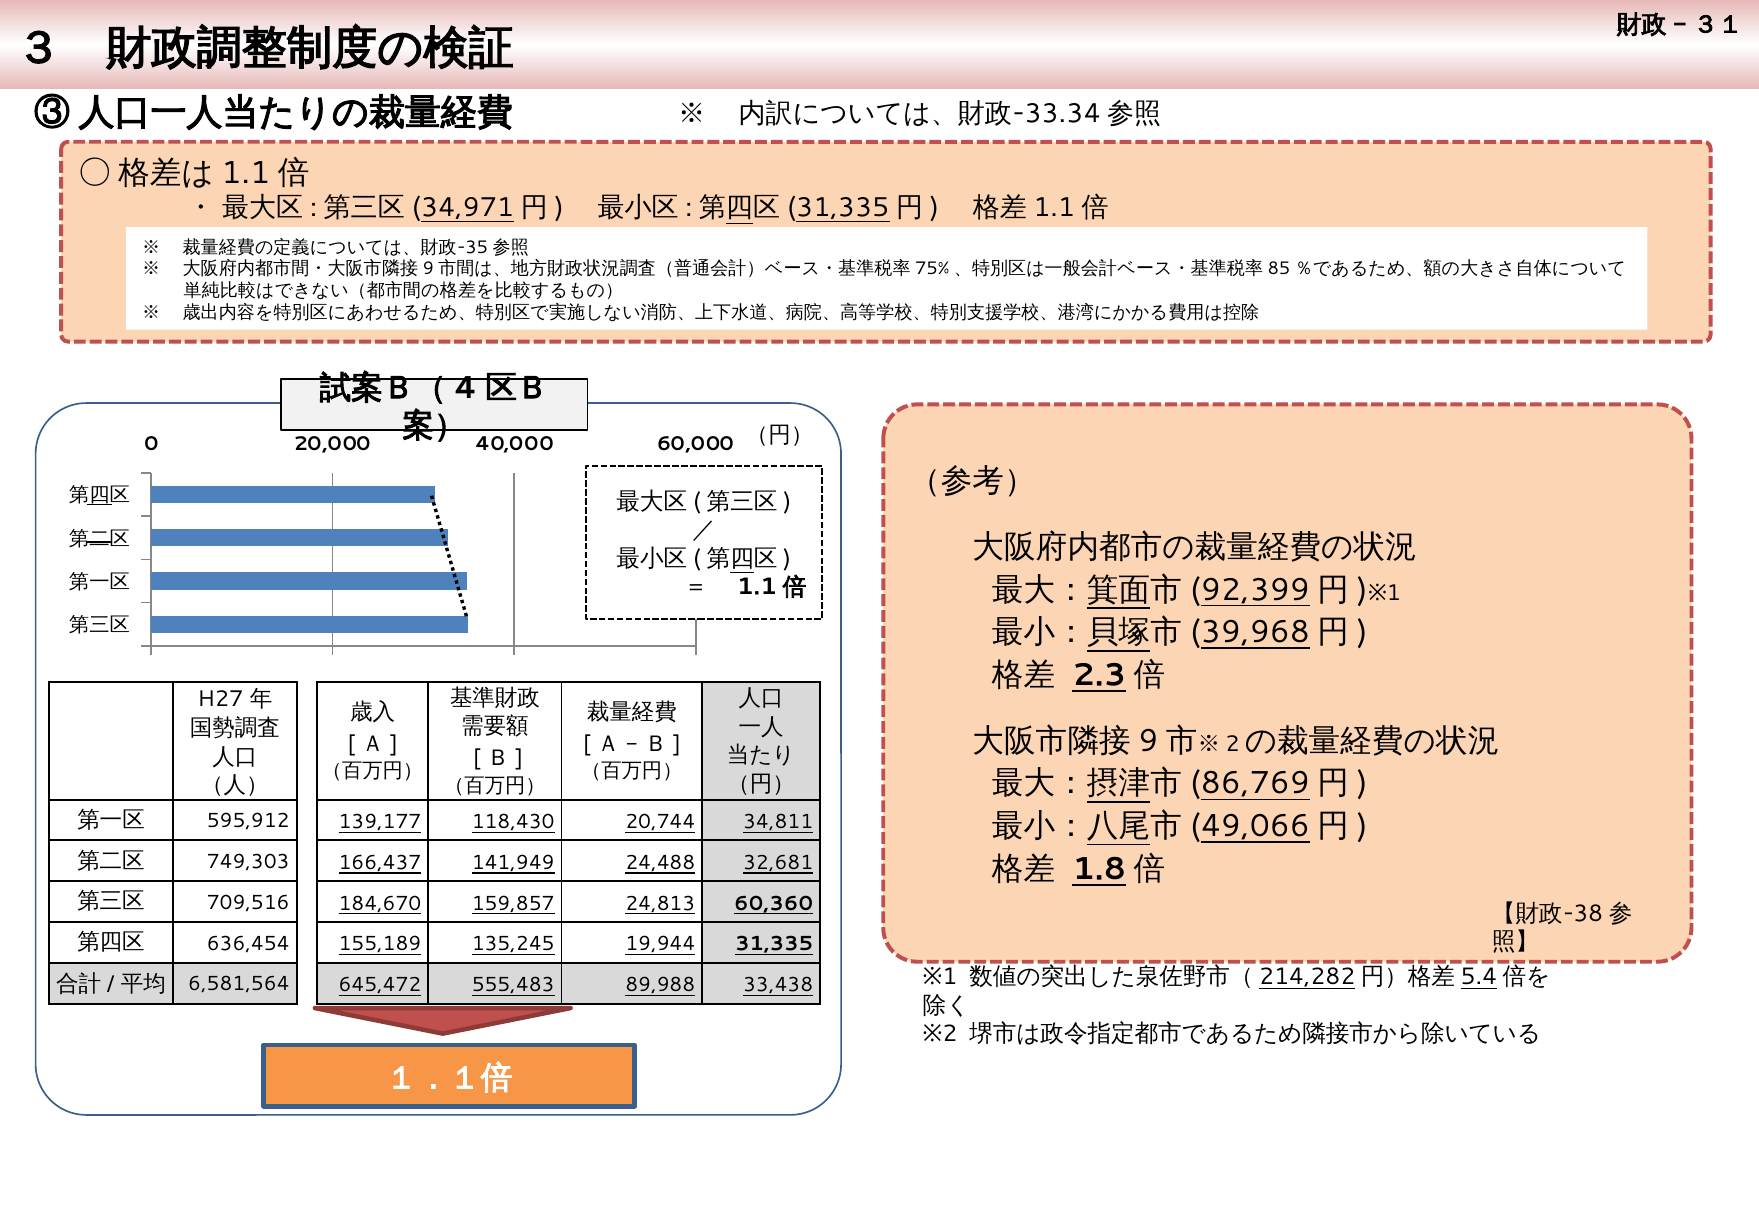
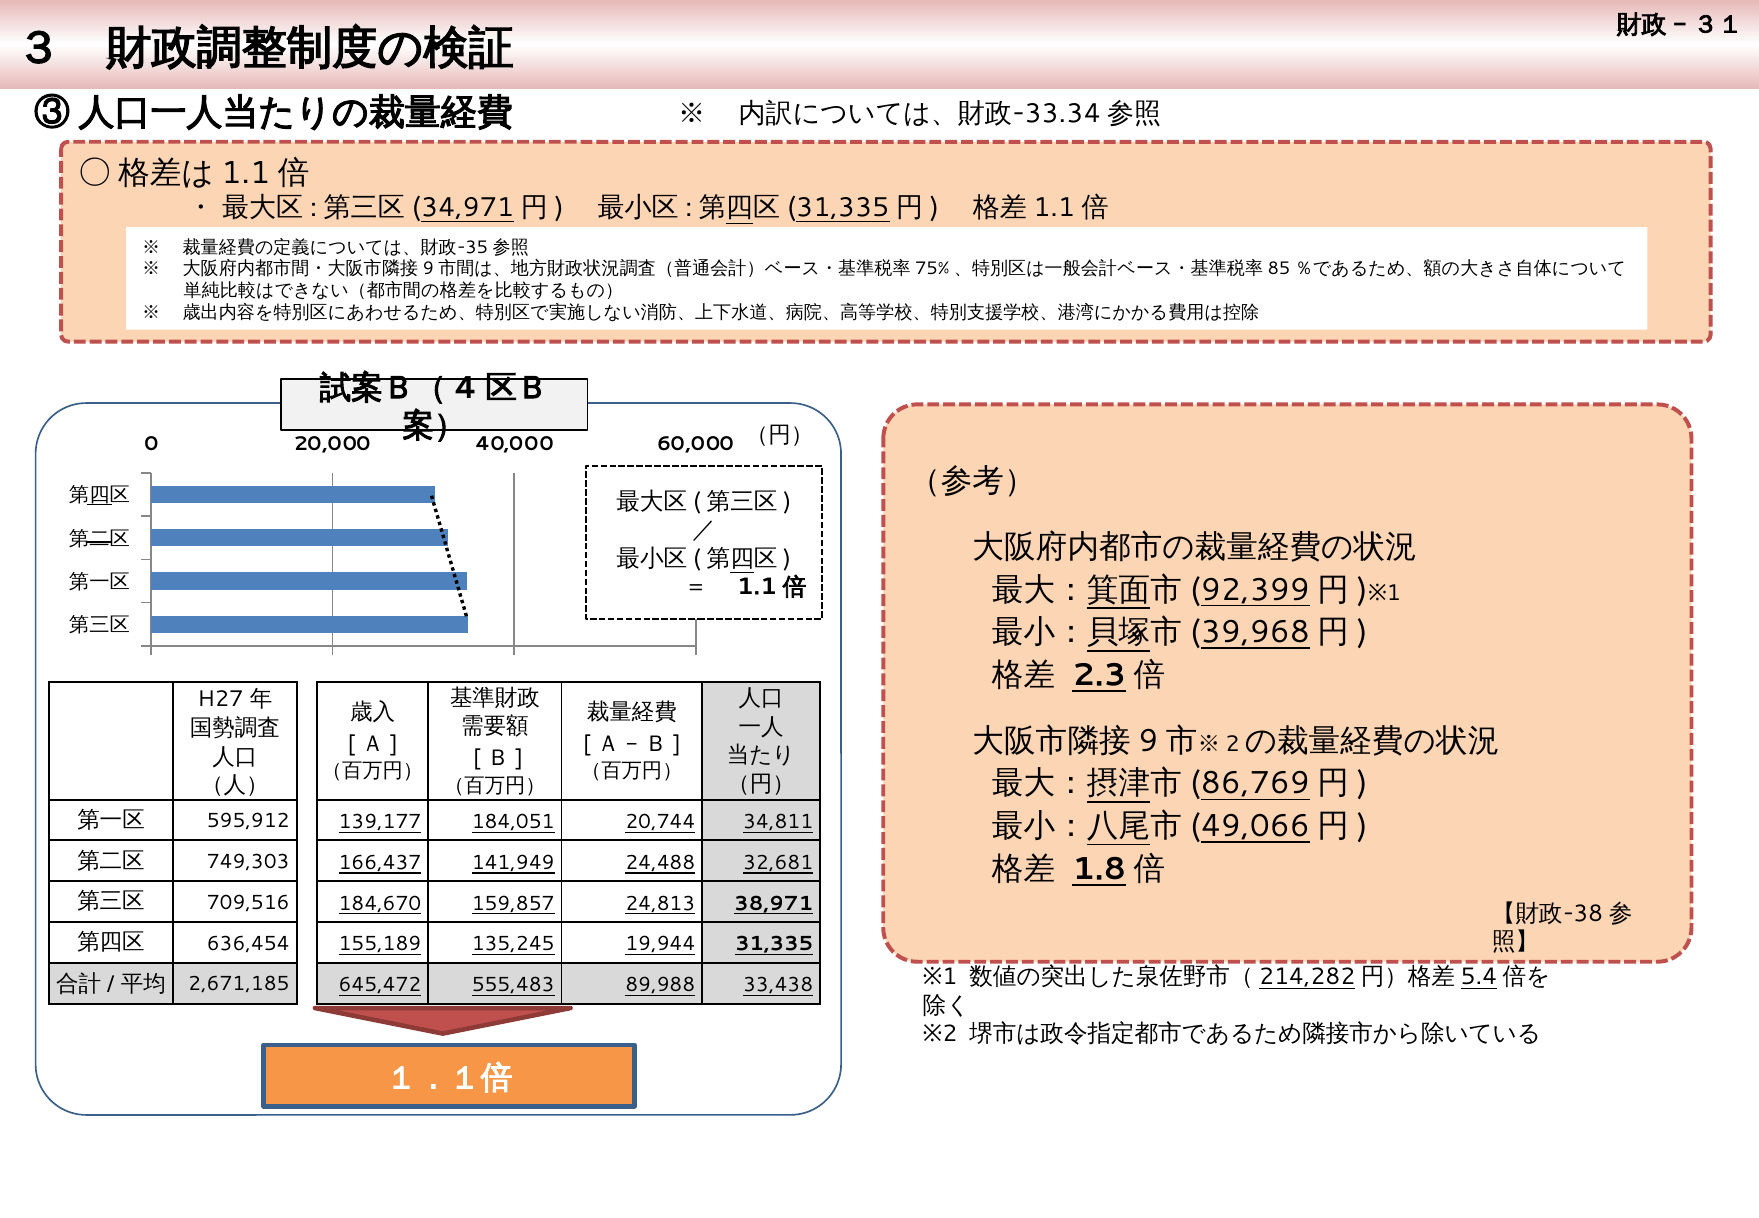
118,430: 118,430 -> 184,051 (513, 822)
60,360: 60,360 -> 38,971 (774, 903)
6,581,564: 6,581,564 -> 2,671,185 (239, 984)
